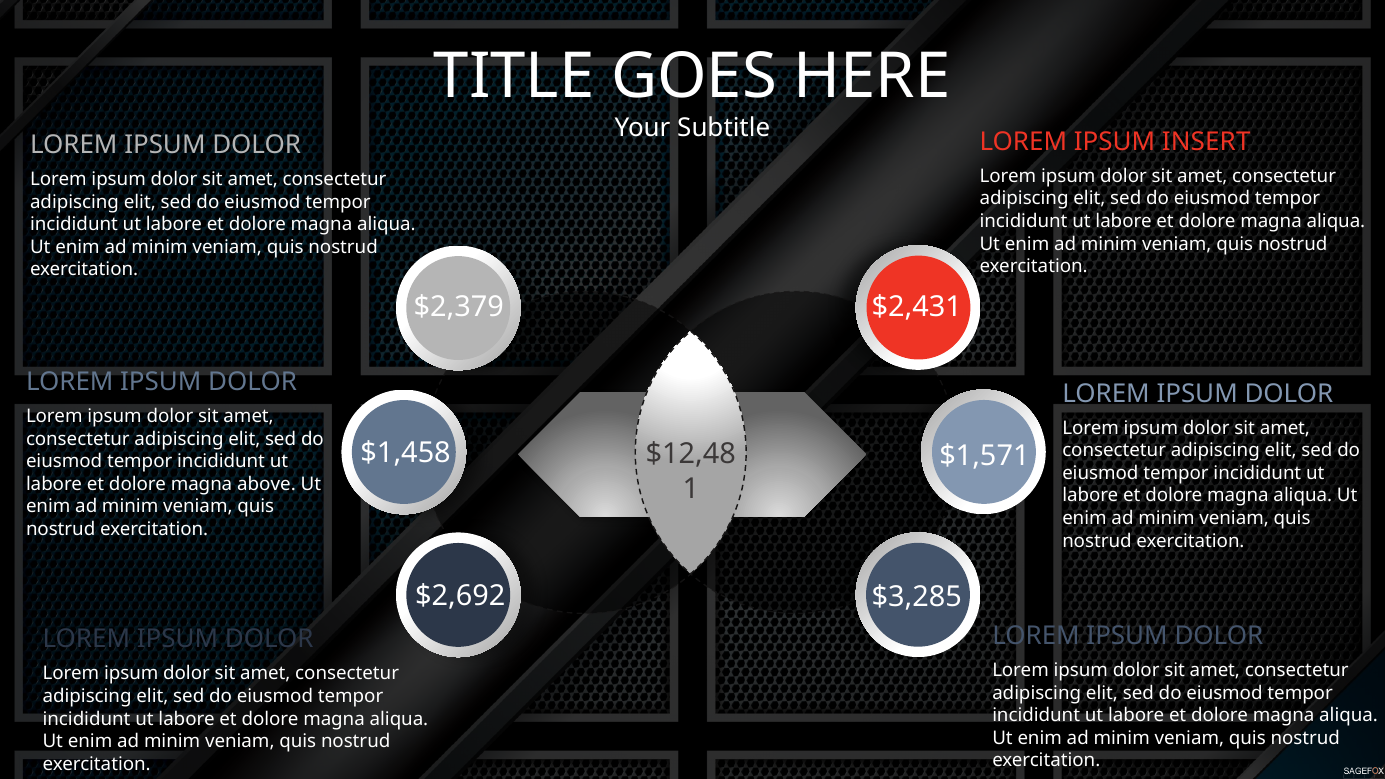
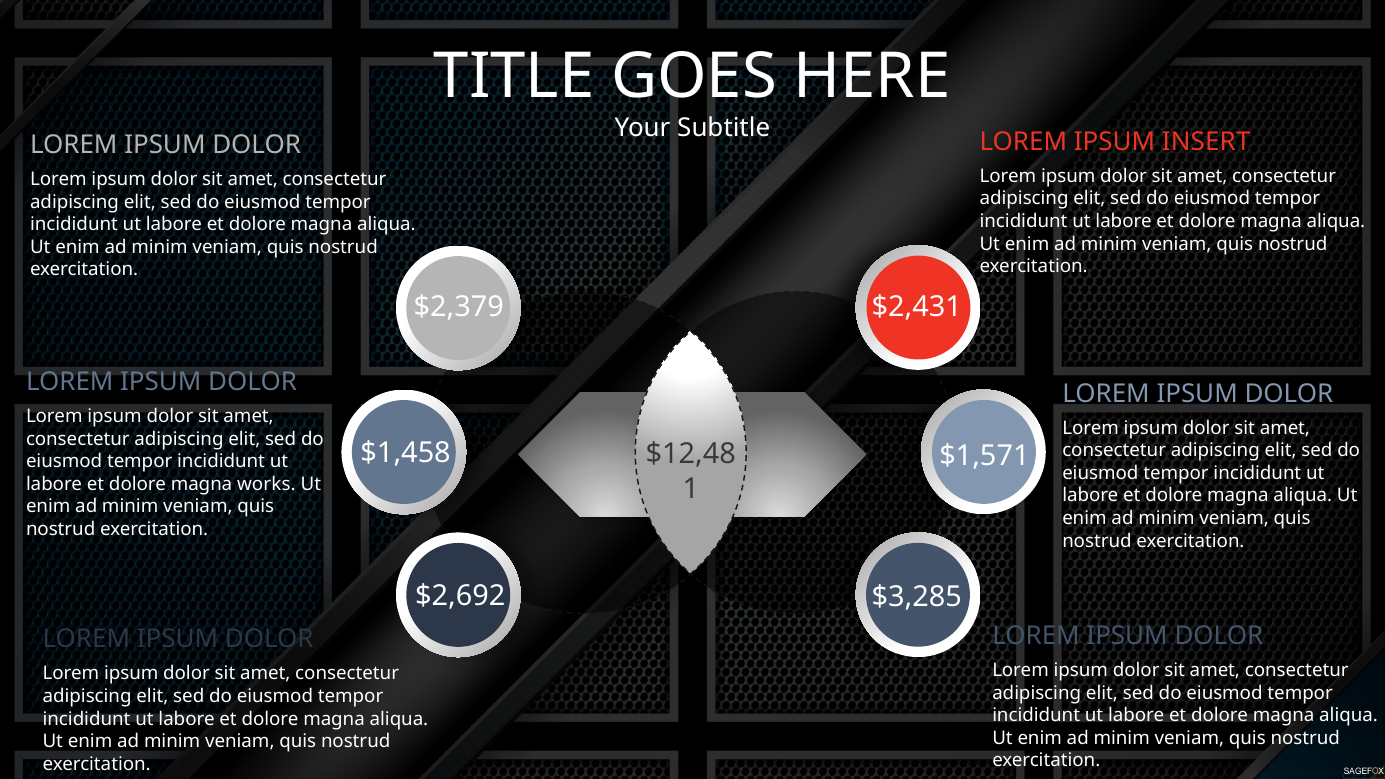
above: above -> works (266, 484)
